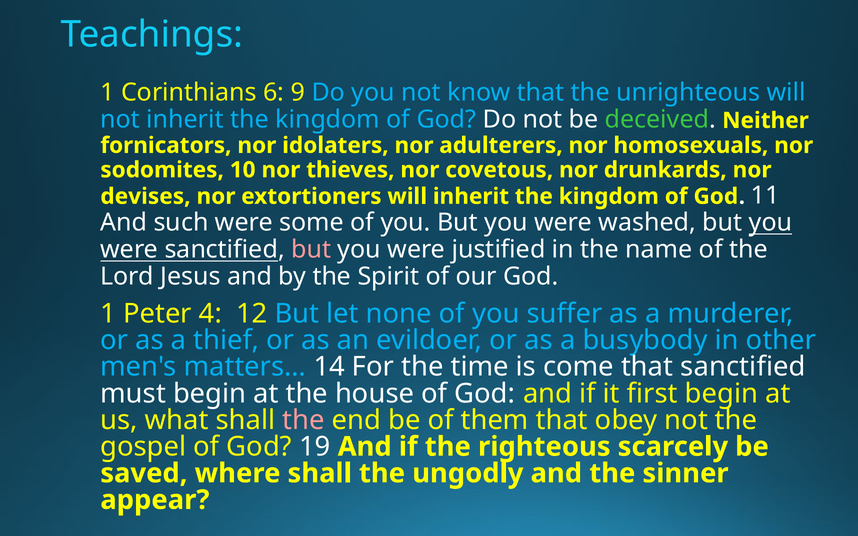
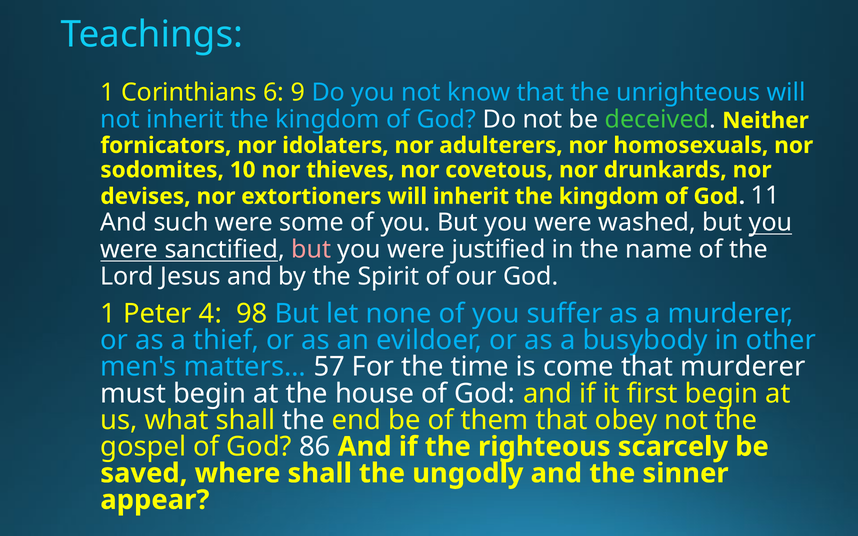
12: 12 -> 98 (252, 314)
14: 14 -> 57 (329, 367)
that sanctified: sanctified -> murderer (743, 367)
the colour: pink -> white (303, 420)
19: 19 -> 86 (315, 447)
